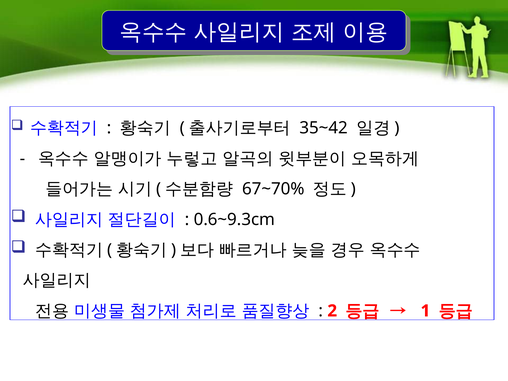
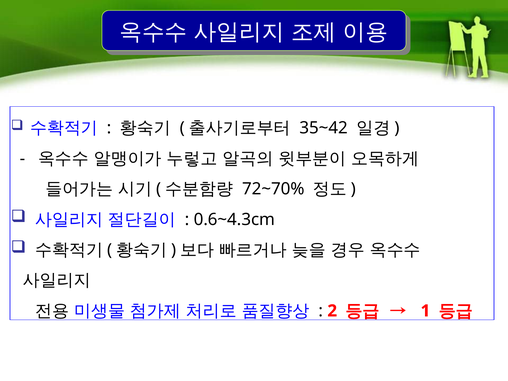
67~70%: 67~70% -> 72~70% (273, 189)
0.6~9.3cm: 0.6~9.3cm -> 0.6~4.3cm (234, 219)
